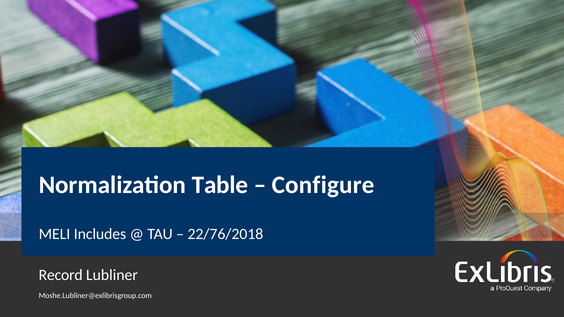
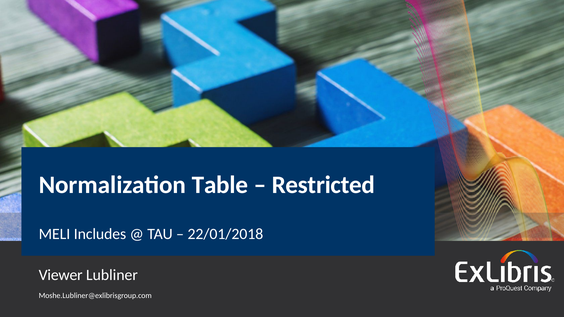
Configure: Configure -> Restricted (323, 185)
22/76/2018: 22/76/2018 -> 22/01/2018 (225, 234)
Record: Record -> Viewer (61, 275)
